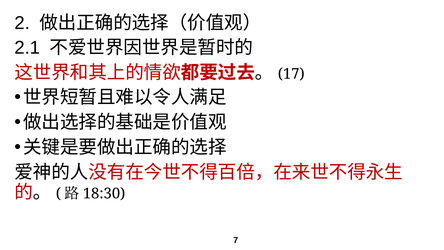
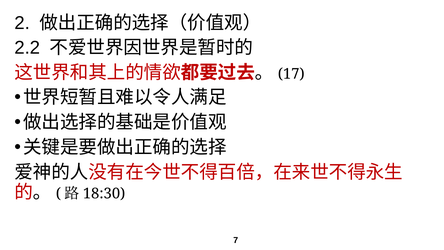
2.1: 2.1 -> 2.2 (27, 48)
